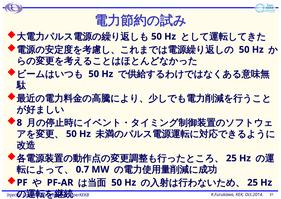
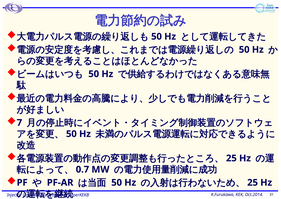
8: 8 -> 7 (19, 123)
